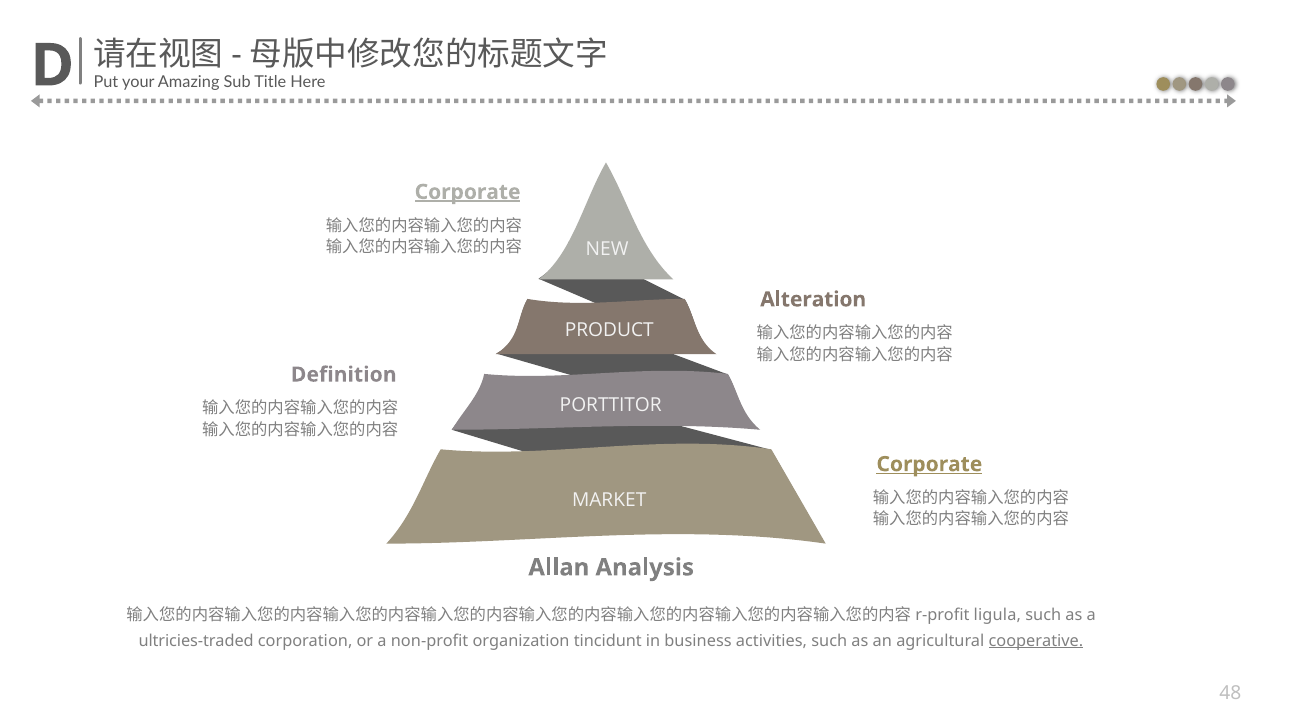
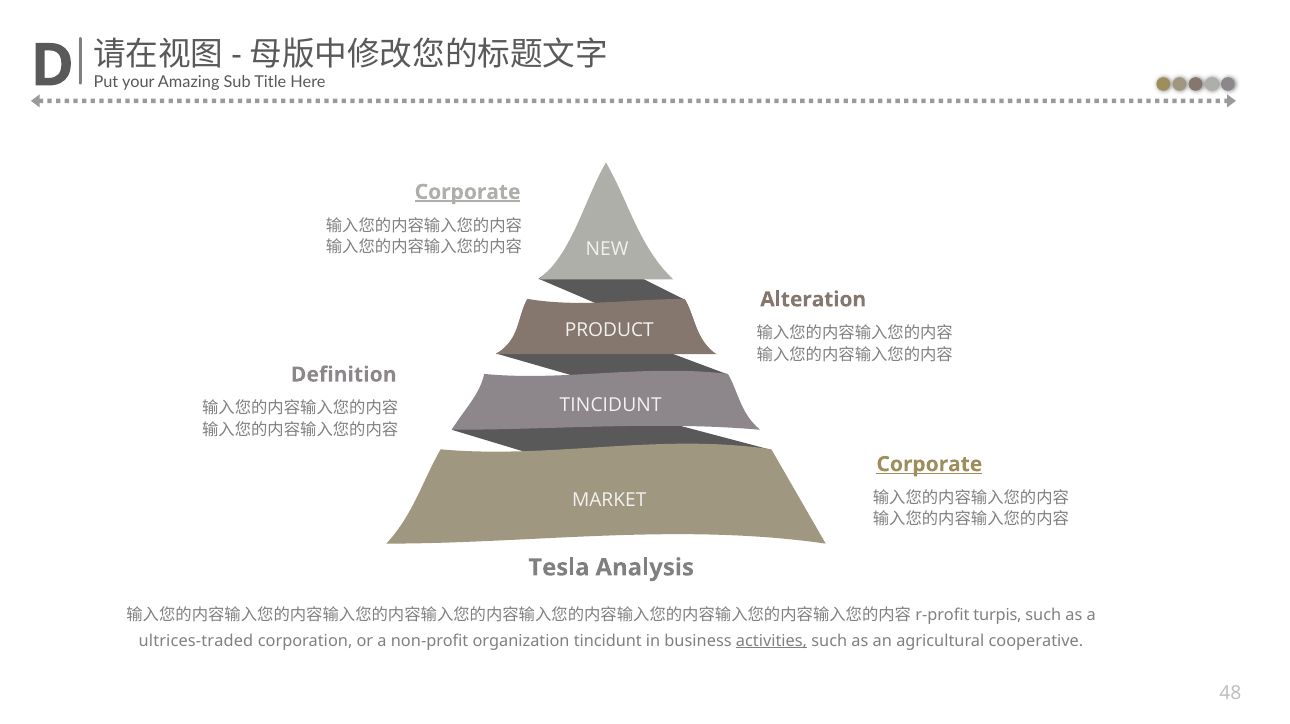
PORTTITOR: PORTTITOR -> TINCIDUNT (611, 405)
Allan: Allan -> Tesla (559, 567)
ligula: ligula -> turpis (998, 615)
ultricies-traded: ultricies-traded -> ultrices-traded (196, 641)
activities underline: none -> present (772, 641)
cooperative underline: present -> none (1036, 641)
